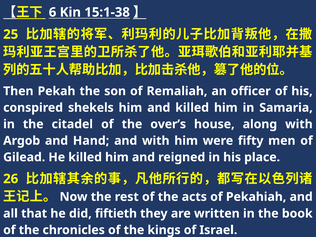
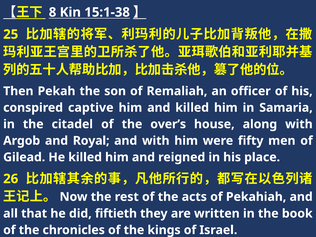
6: 6 -> 8 (53, 12)
shekels: shekels -> captive (91, 108)
Hand: Hand -> Royal (91, 141)
